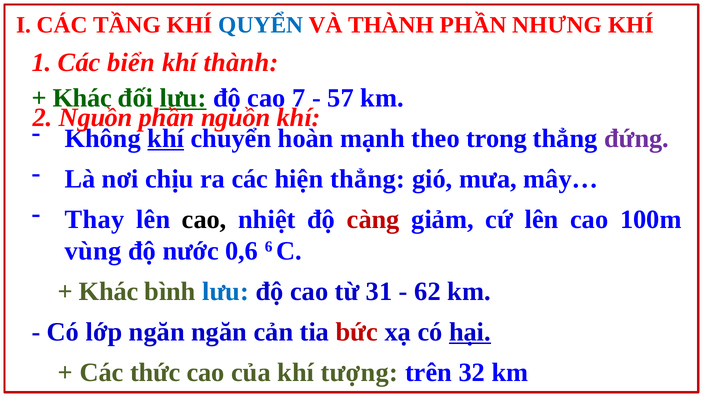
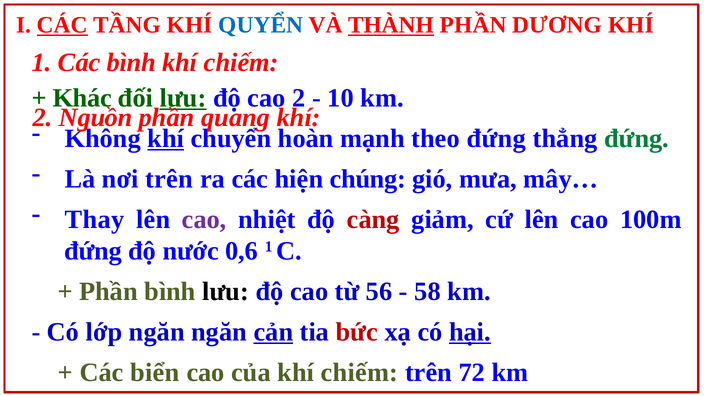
CÁC underline: none -> present (62, 25)
THÀNH underline: none -> present (391, 25)
NHƯNG: NHƯNG -> DƯƠNG (557, 25)
Các biển: biển -> bình (131, 62)
thành: thành -> chiếm (241, 62)
cao 7: 7 -> 2 (299, 98)
57: 57 -> 10 (341, 98)
phần nguồn: nguồn -> quang (236, 118)
theo trong: trong -> đứng (496, 138)
đứng colour: purple -> green (637, 138)
nơi chịu: chịu -> trên (169, 179)
hiện thẳng: thẳng -> chúng (368, 179)
cao colour: black -> purple (204, 219)
vùng: vùng -> đứng (93, 251)
0,6 6: 6 -> 1 (269, 247)
Khác: Khác -> Phần (108, 292)
lưu colour: blue -> black (226, 292)
31: 31 -> 56 (379, 292)
62: 62 -> 58 (428, 292)
cản underline: none -> present (273, 332)
thức: thức -> biển (155, 373)
của khí tượng: tượng -> chiếm (359, 373)
32: 32 -> 72 (472, 373)
